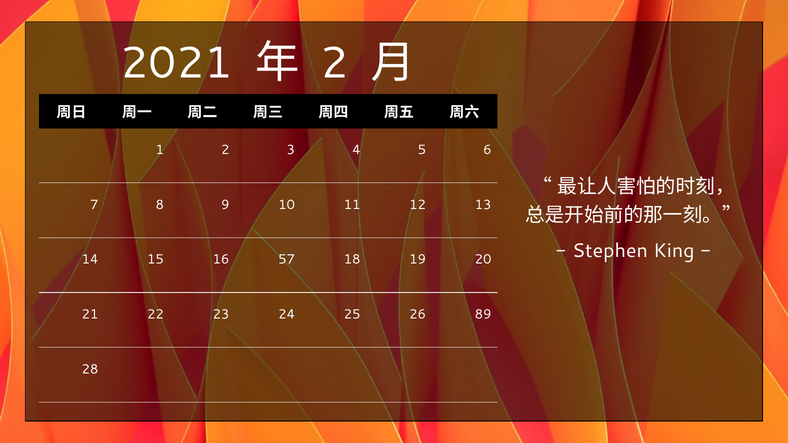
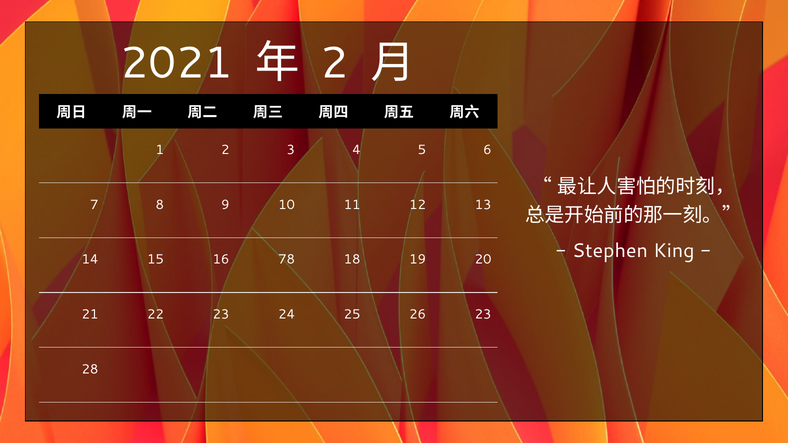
57: 57 -> 78 (287, 260)
26 89: 89 -> 23 (483, 315)
